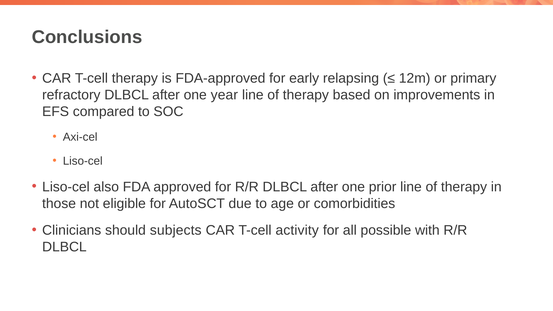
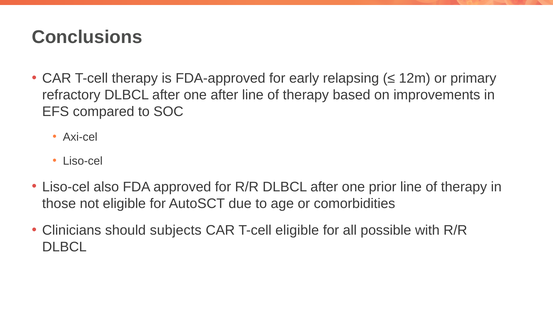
one year: year -> after (224, 95)
T-cell activity: activity -> eligible (297, 230)
